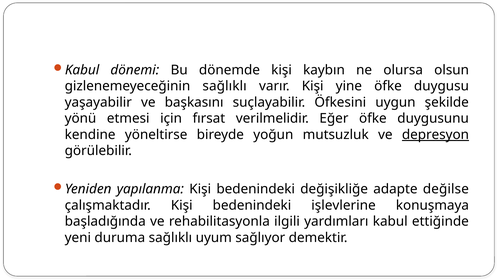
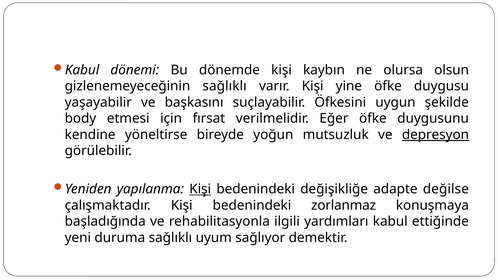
yönü: yönü -> body (80, 119)
Kişi underline: none -> present (200, 189)
işlevlerine: işlevlerine -> zorlanmaz (344, 205)
